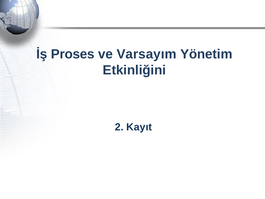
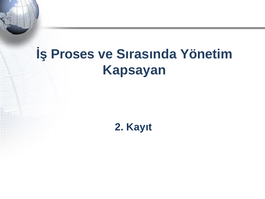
Varsayım: Varsayım -> Sırasında (147, 54)
Etkinliğini: Etkinliğini -> Kapsayan (134, 70)
